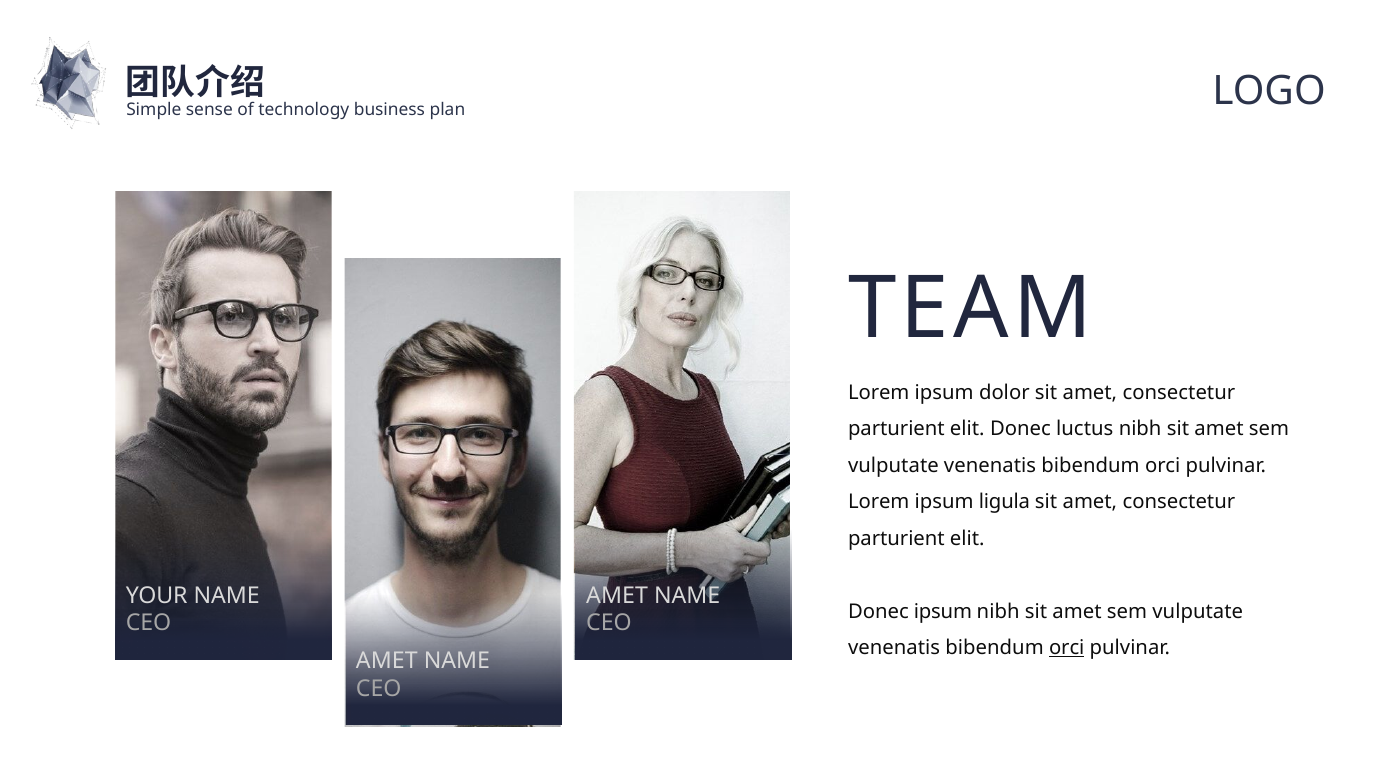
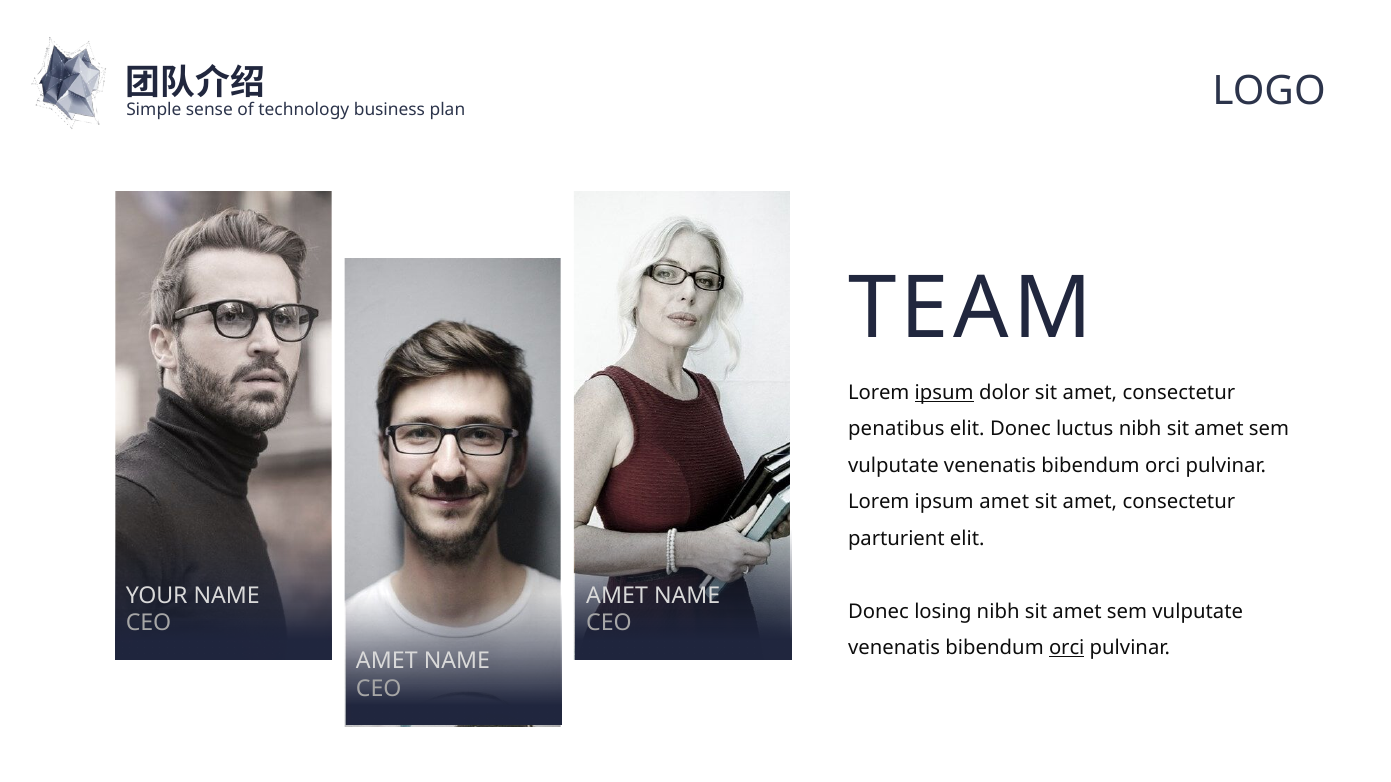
ipsum underline: none -> present (944, 393)
parturient: parturient -> penatibus (896, 429)
ipsum ligula: ligula -> amet (1004, 502)
Donec ipsum: ipsum -> losing (943, 612)
